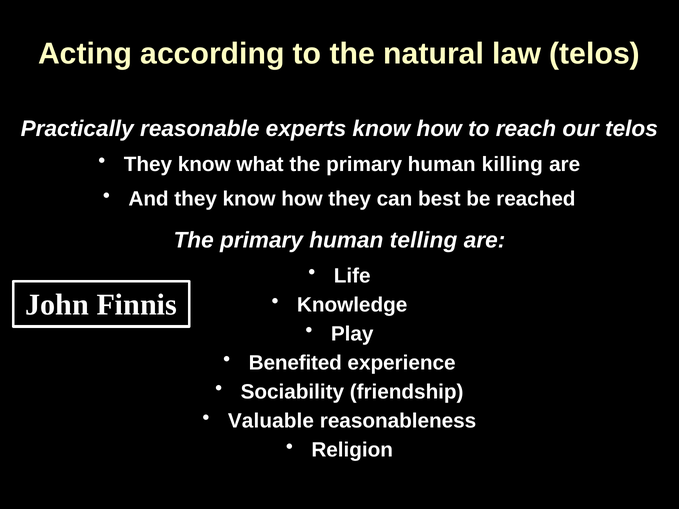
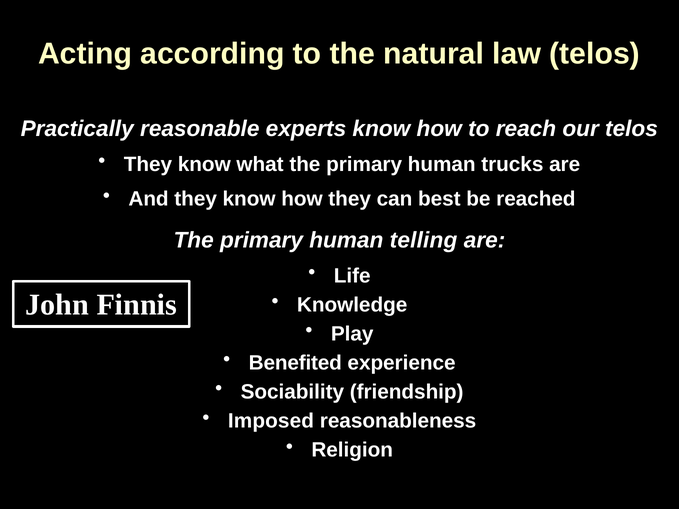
killing: killing -> trucks (512, 165)
Valuable: Valuable -> Imposed (271, 421)
